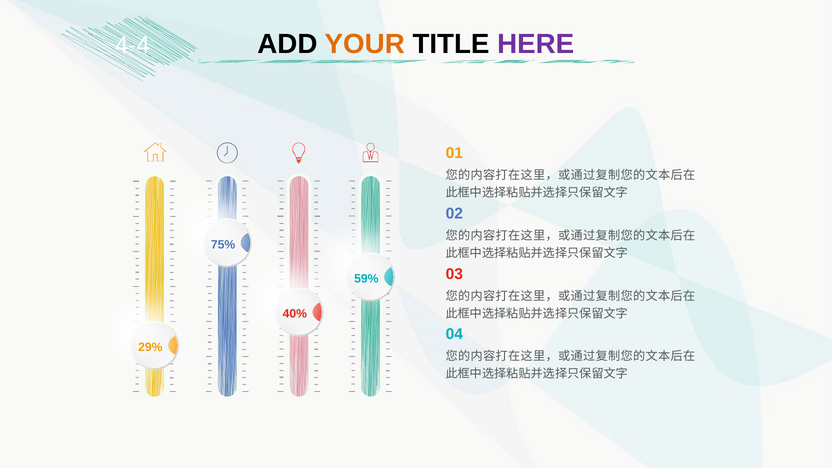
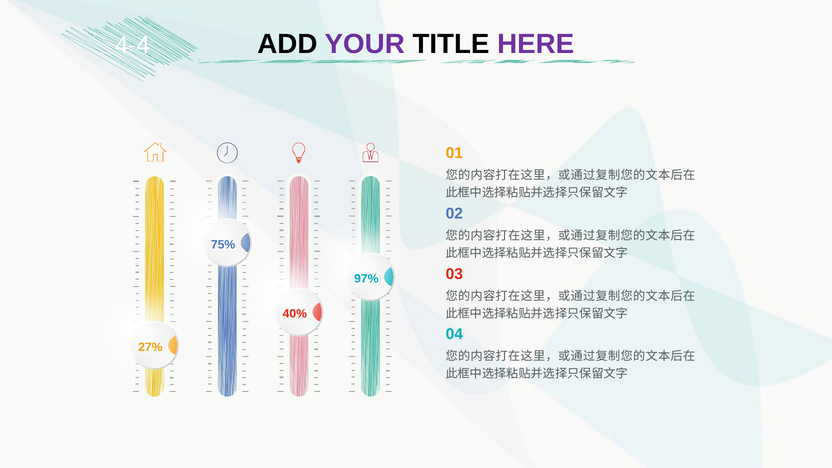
YOUR colour: orange -> purple (365, 44)
59%: 59% -> 97% (366, 279)
29%: 29% -> 27% (150, 347)
